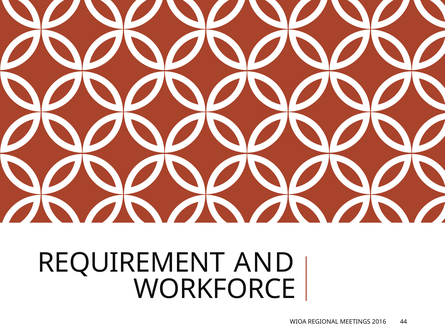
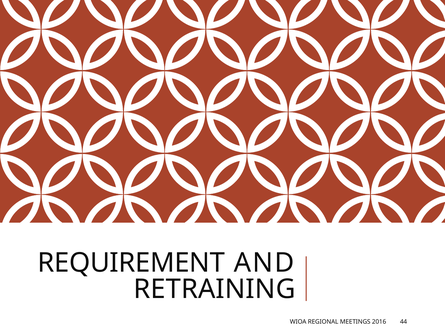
WORKFORCE: WORKFORCE -> RETRAINING (215, 289)
